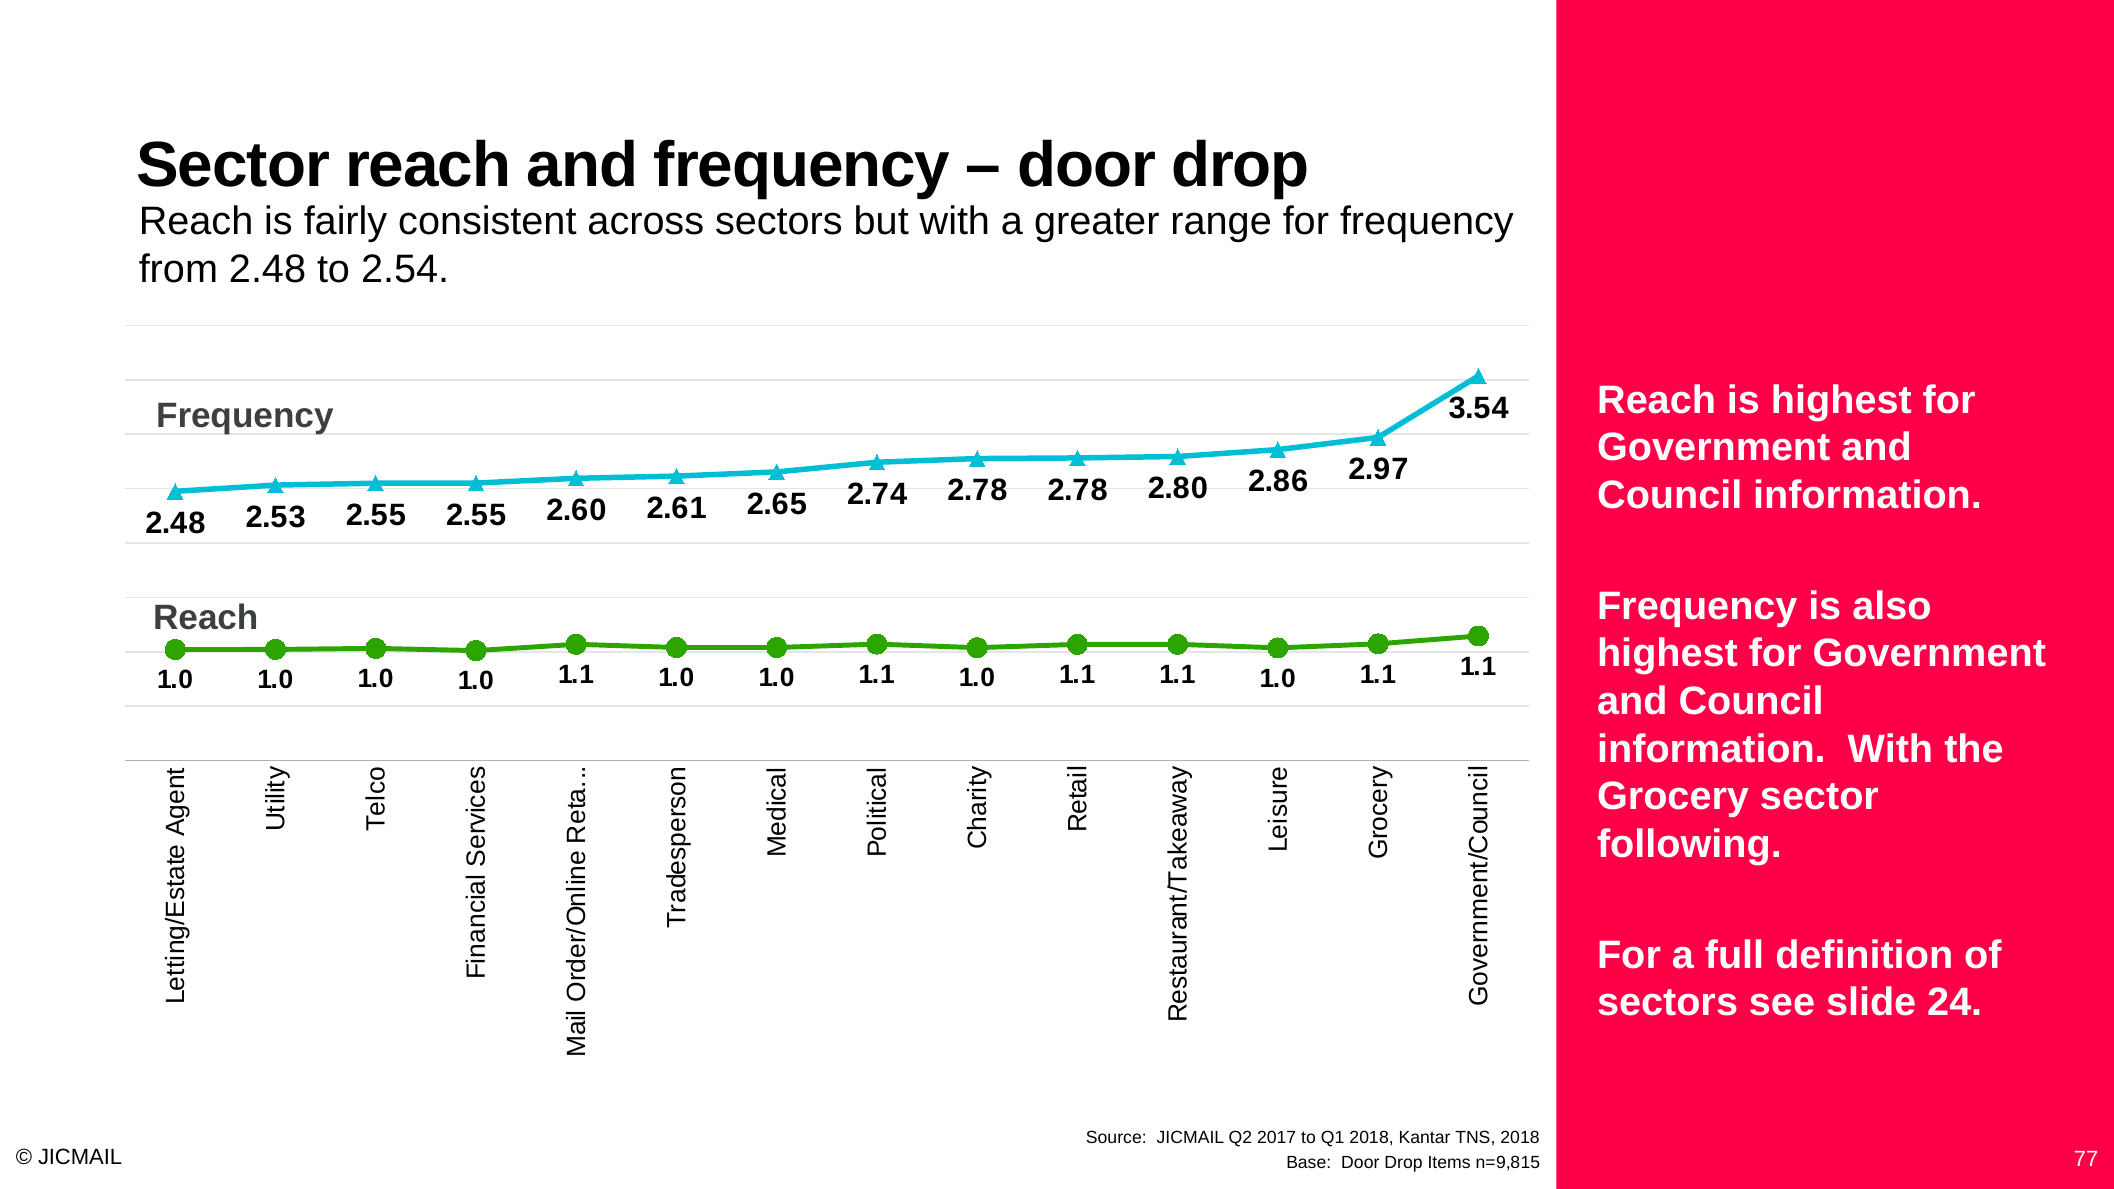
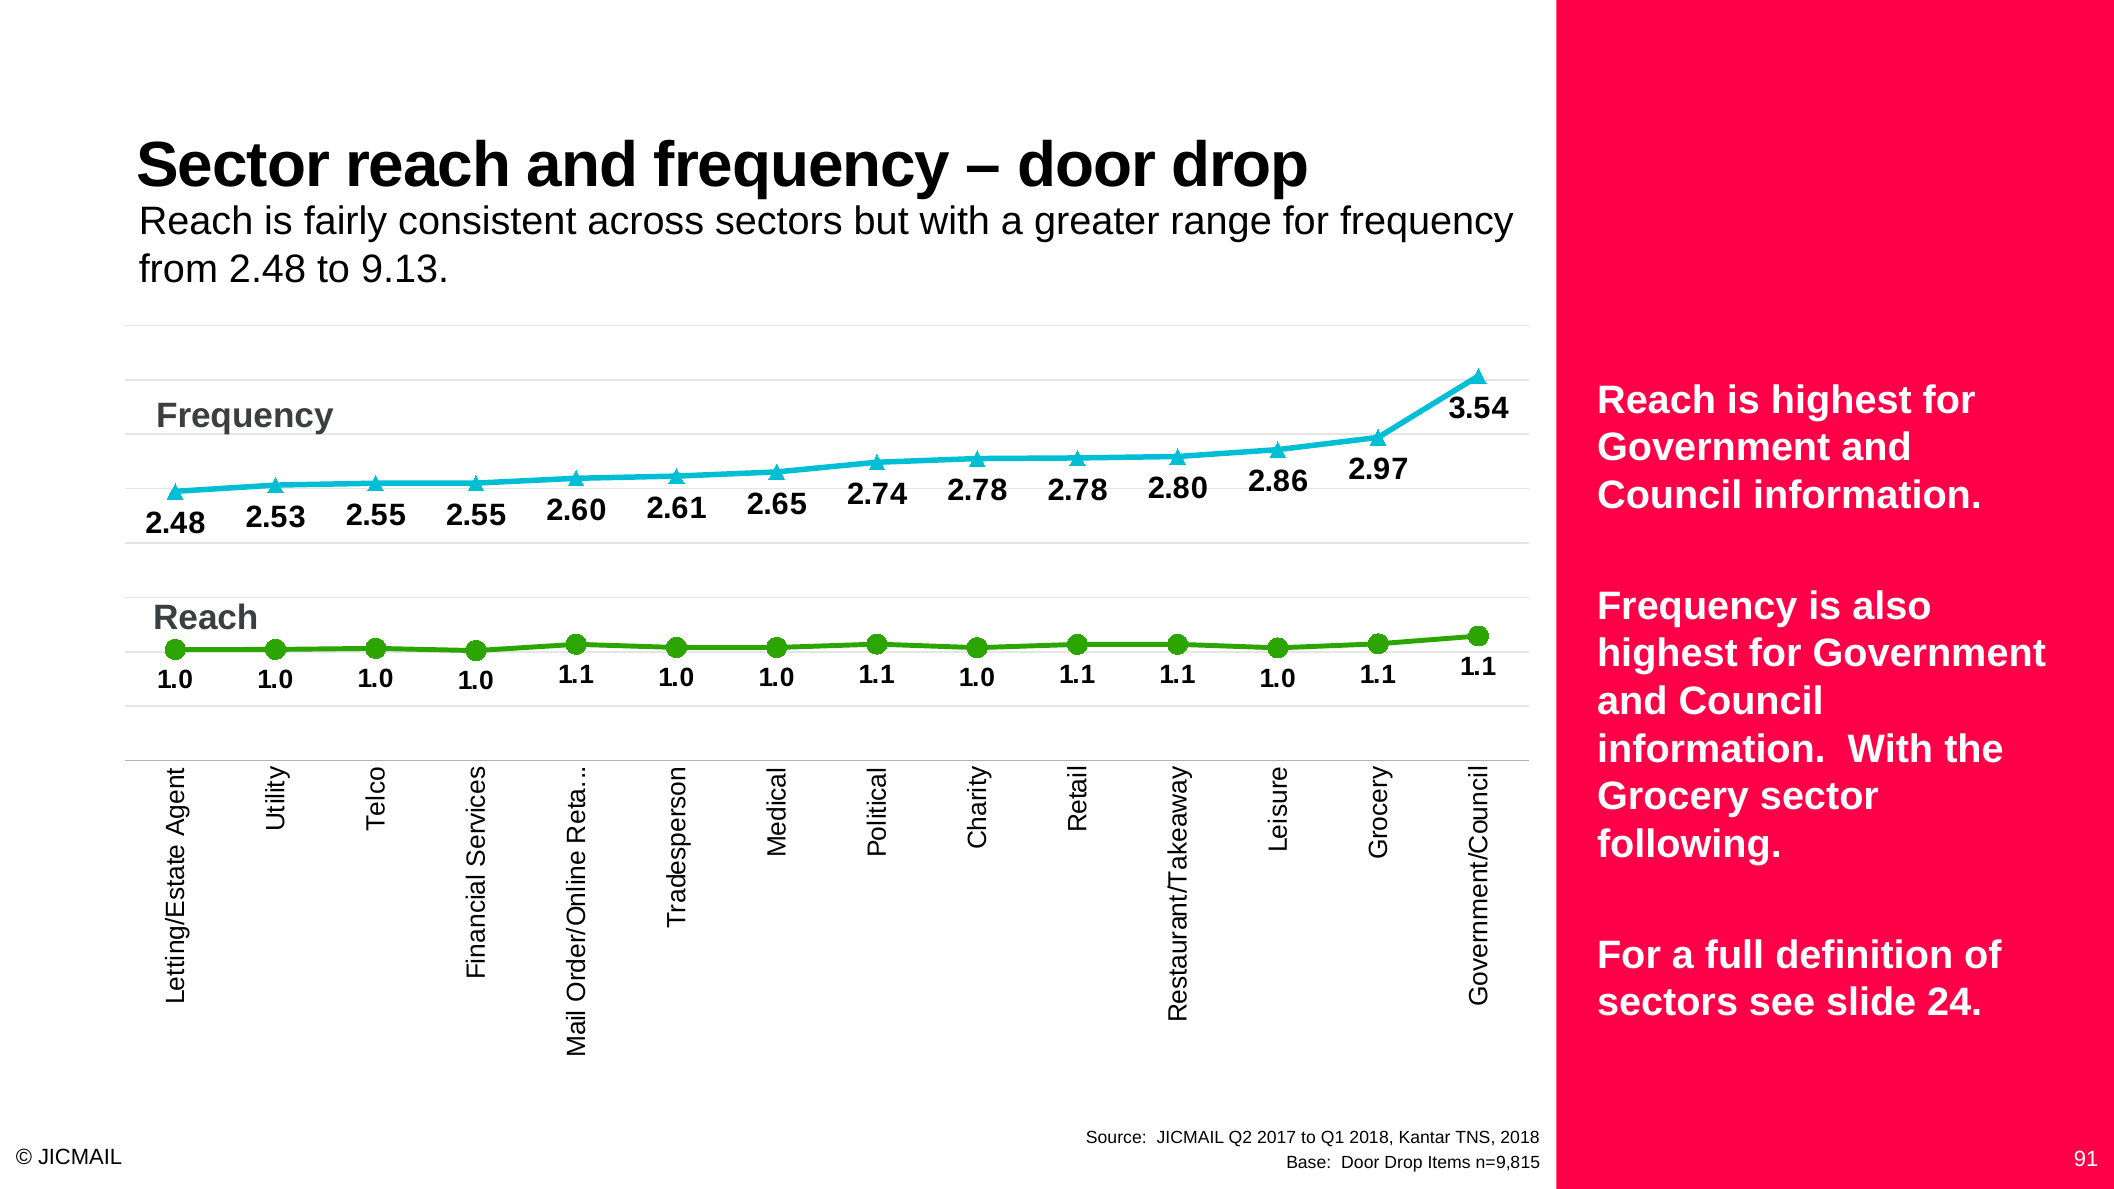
2.54: 2.54 -> 9.13 (405, 269)
77: 77 -> 91 (2086, 1159)
